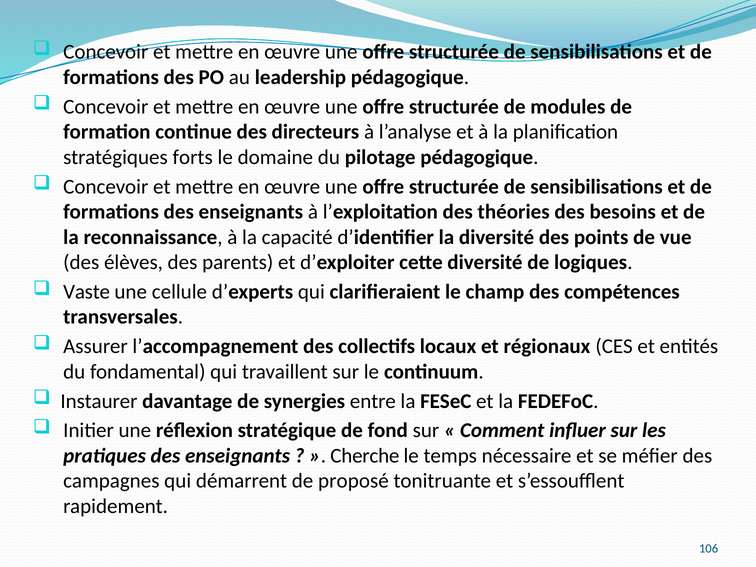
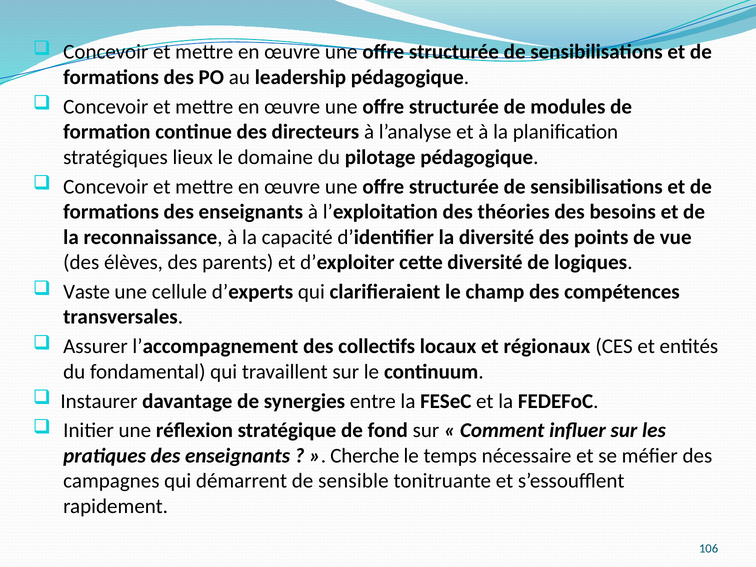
forts: forts -> lieux (193, 157)
proposé: proposé -> sensible (353, 481)
